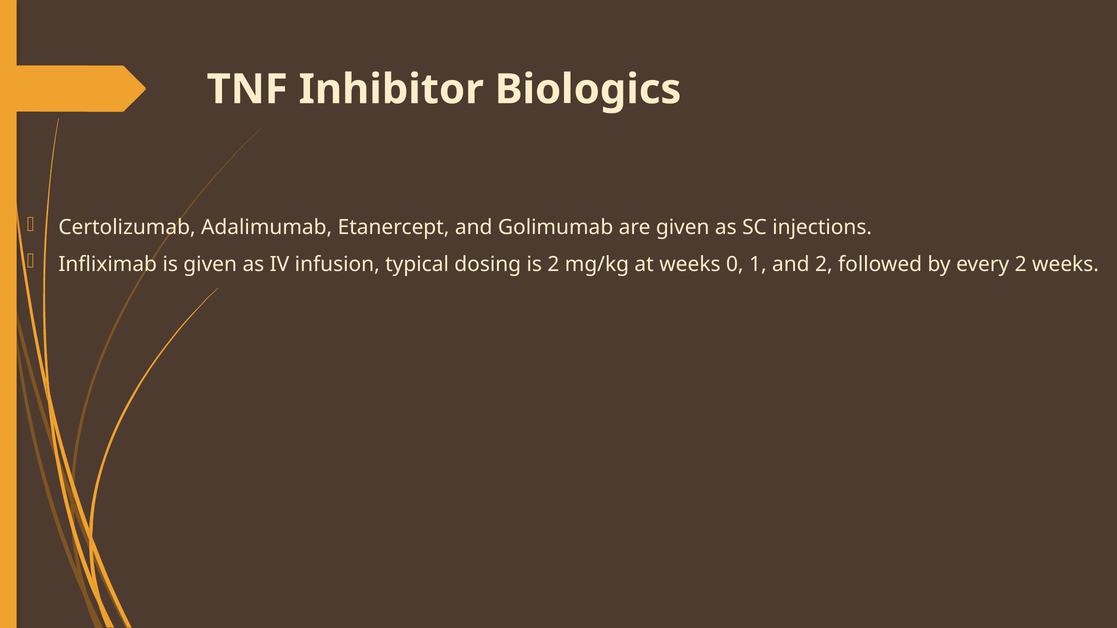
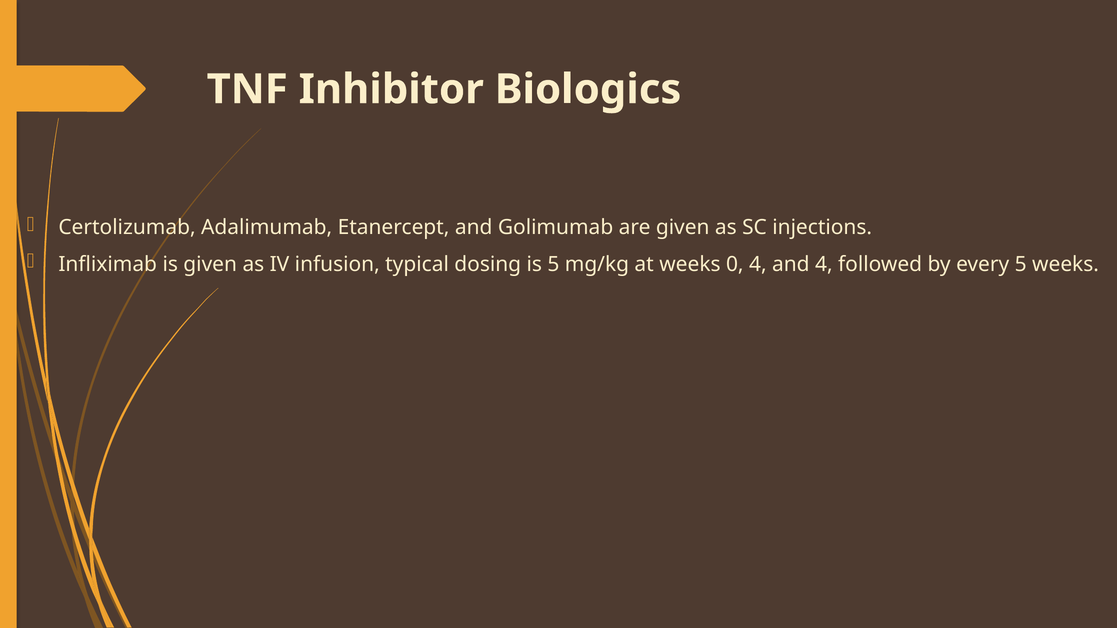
is 2: 2 -> 5 (553, 264)
0 1: 1 -> 4 (758, 264)
and 2: 2 -> 4 (824, 264)
every 2: 2 -> 5 (1021, 264)
